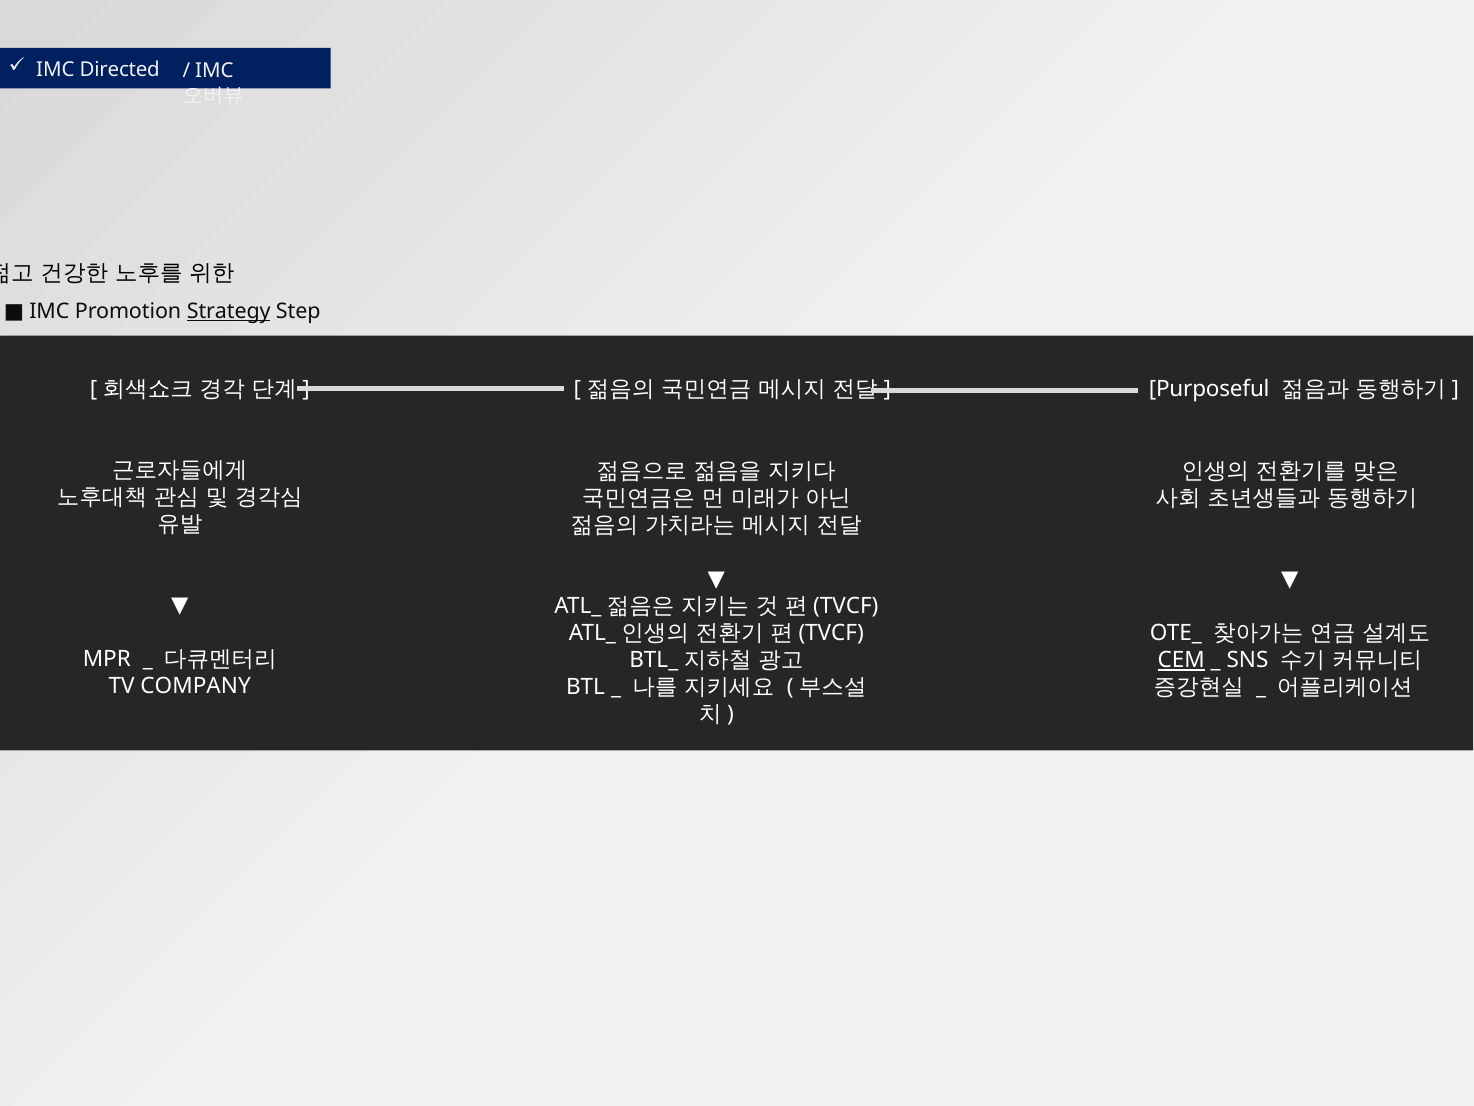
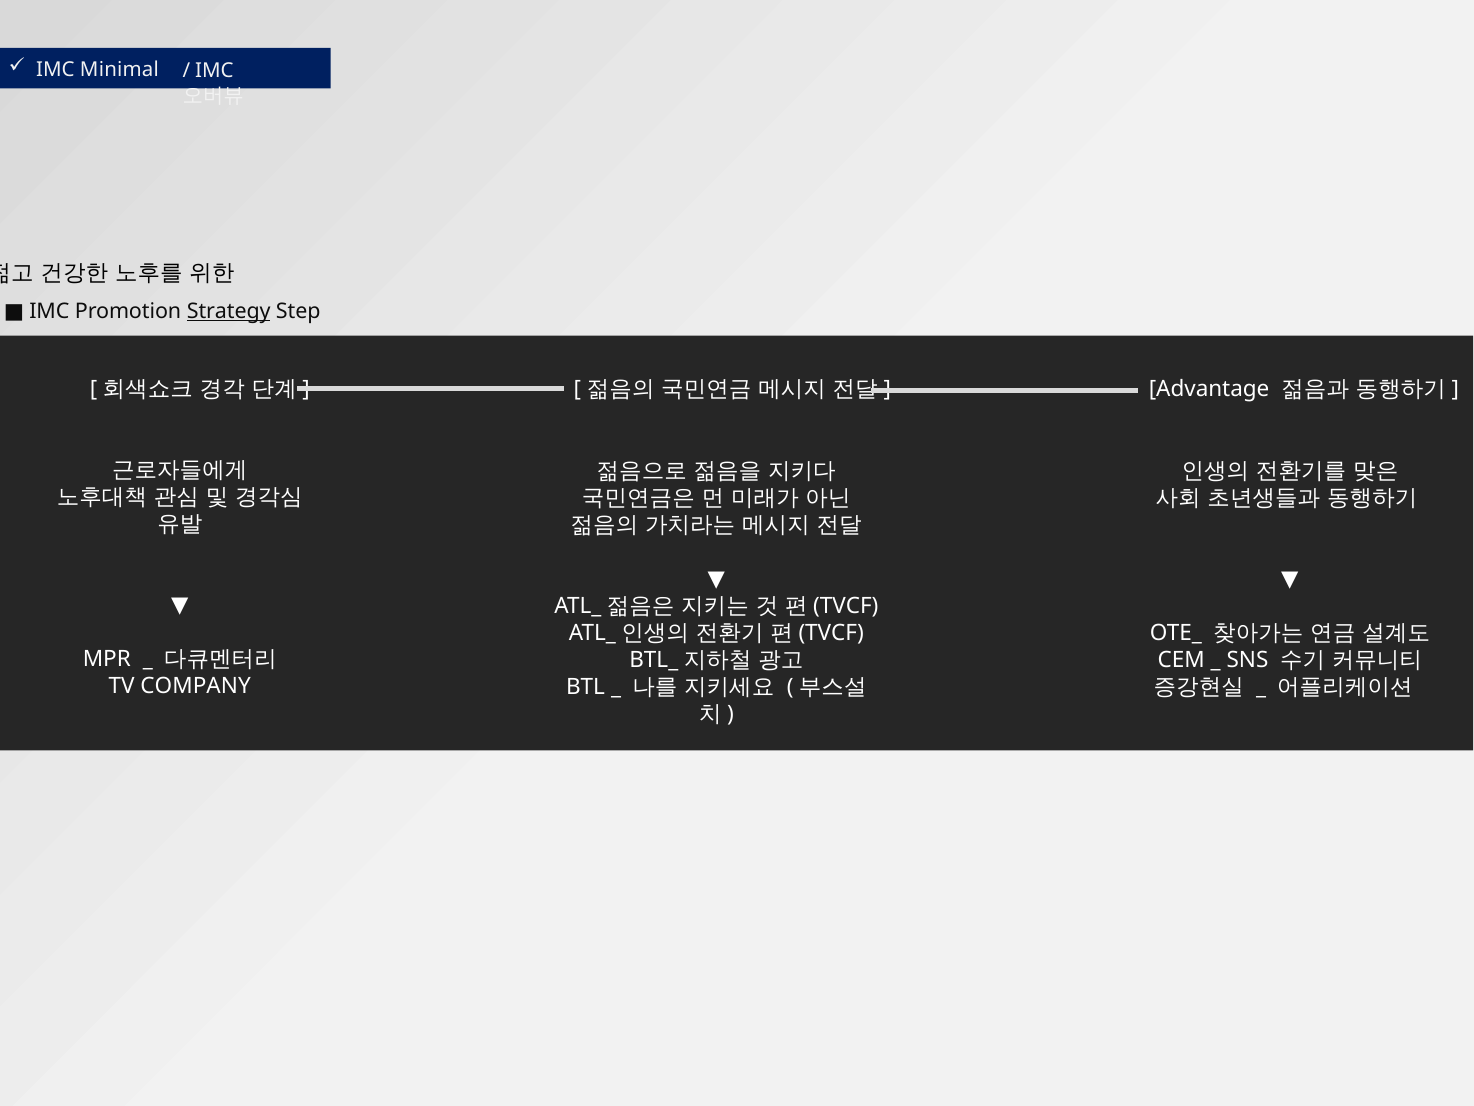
Directed: Directed -> Minimal (119, 70)
Purposeful: Purposeful -> Advantage (1209, 389)
CEM underline: present -> none (1181, 660)
